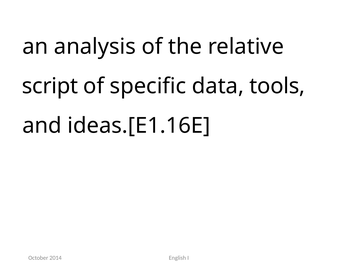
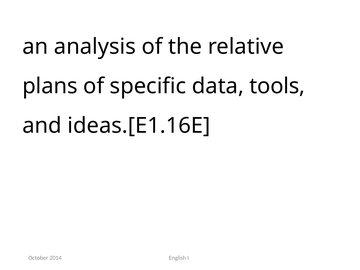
script: script -> plans (50, 86)
